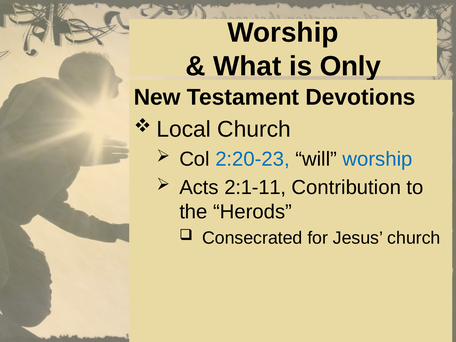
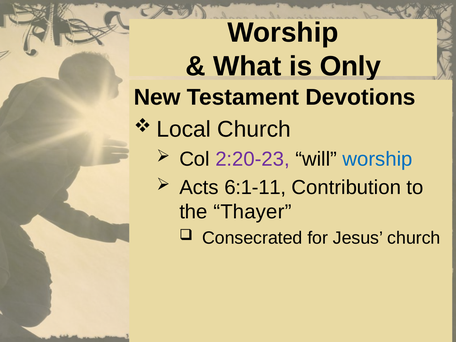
2:20-23 colour: blue -> purple (253, 159)
2:1-11: 2:1-11 -> 6:1-11 (255, 187)
Herods: Herods -> Thayer (252, 212)
